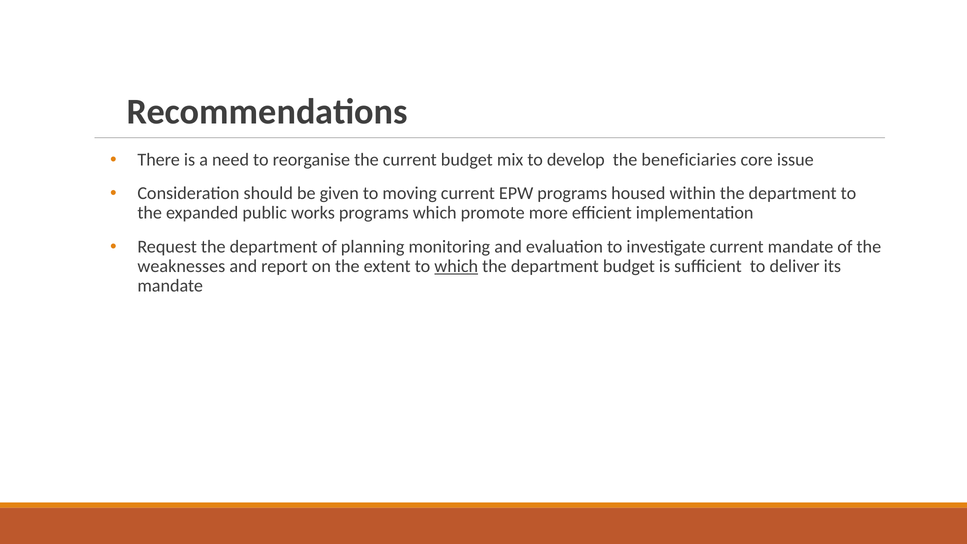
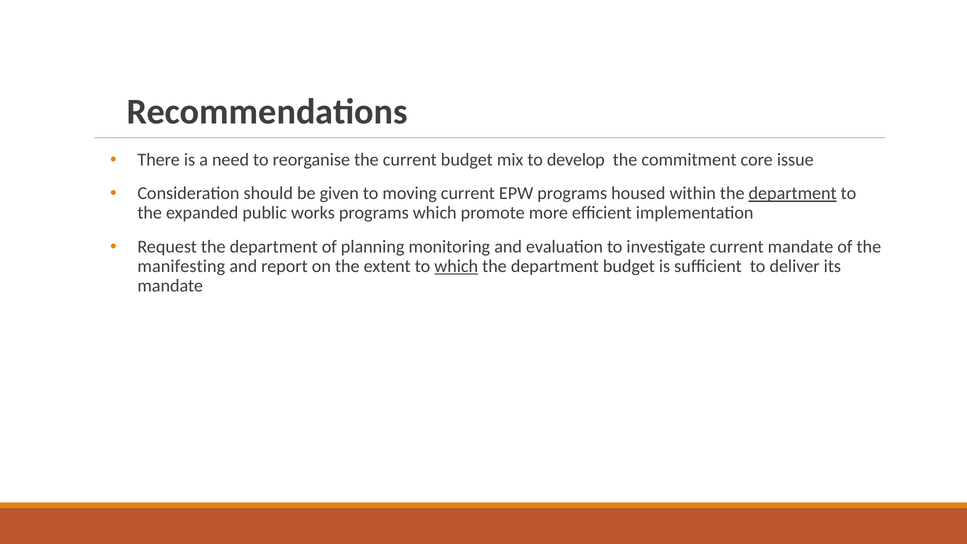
beneficiaries: beneficiaries -> commitment (689, 160)
department underline: none -> present (793, 193)
weaknesses: weaknesses -> manifesting (181, 266)
